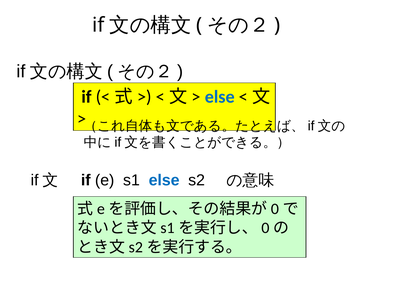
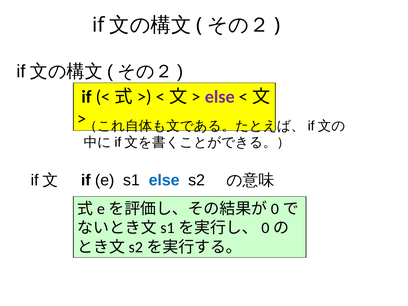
else colour: blue -> purple (220, 97)
